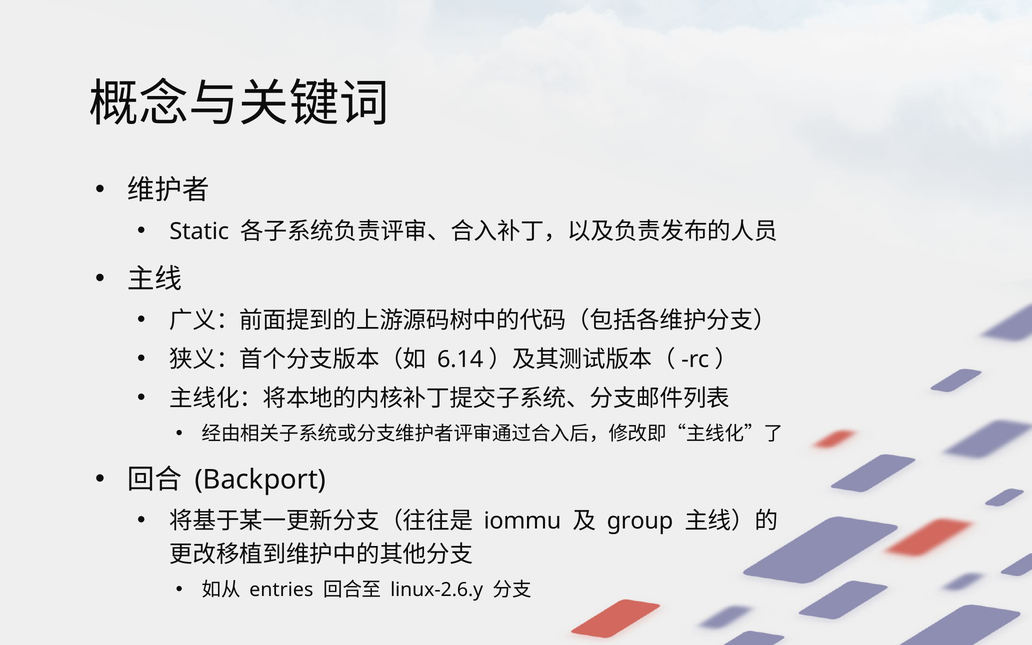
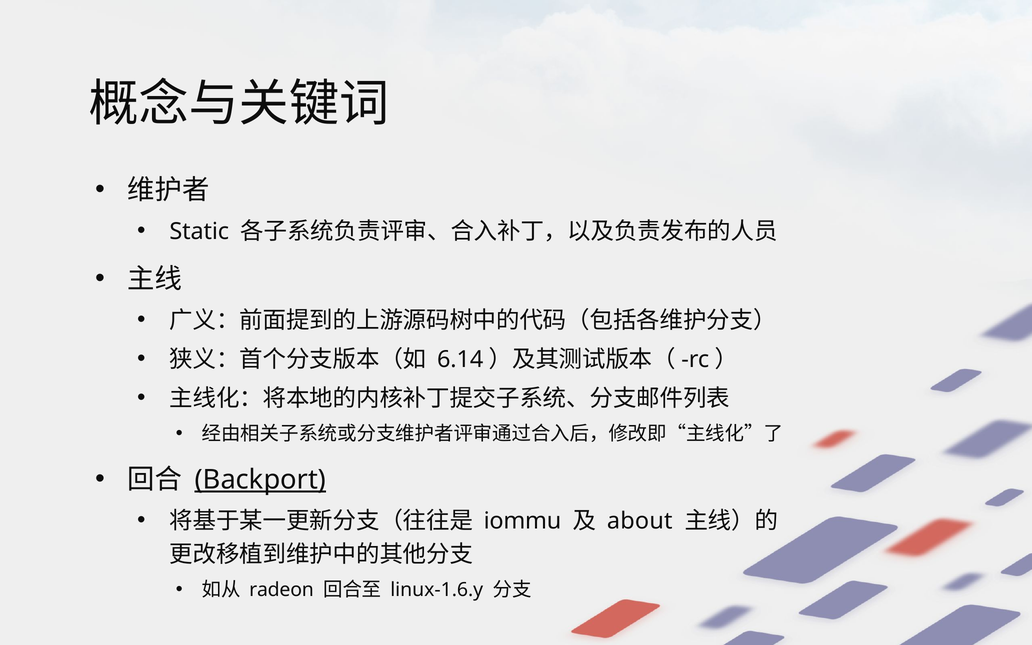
Backport underline: none -> present (260, 480)
group: group -> about (640, 521)
entries: entries -> radeon (282, 590)
linux-2.6.y: linux-2.6.y -> linux-1.6.y (437, 590)
